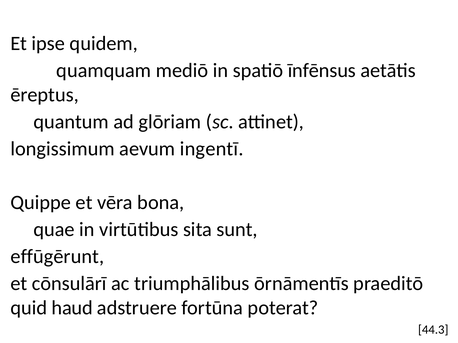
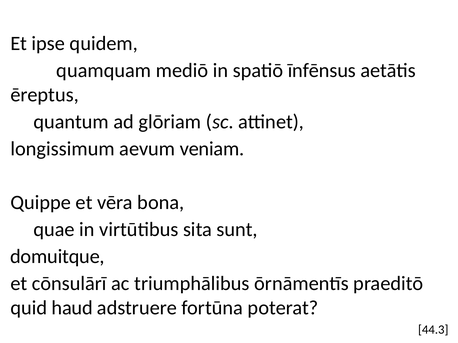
ingentī: ingentī -> veniam (212, 149)
effūgērunt: effūgērunt -> domuitque (57, 257)
